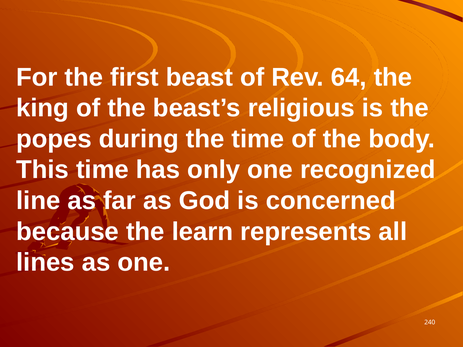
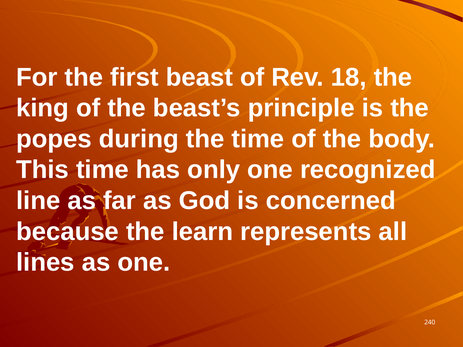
64: 64 -> 18 (349, 77)
religious: religious -> principle (301, 108)
